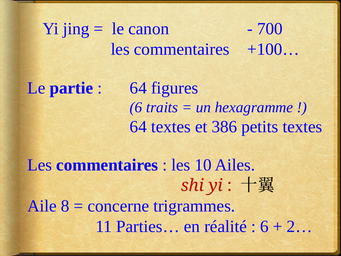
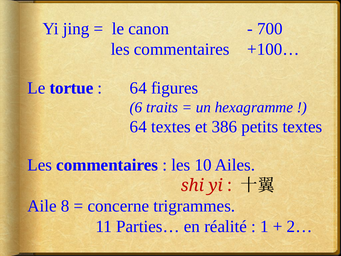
partie: partie -> tortue (72, 88)
6: 6 -> 1 (264, 226)
